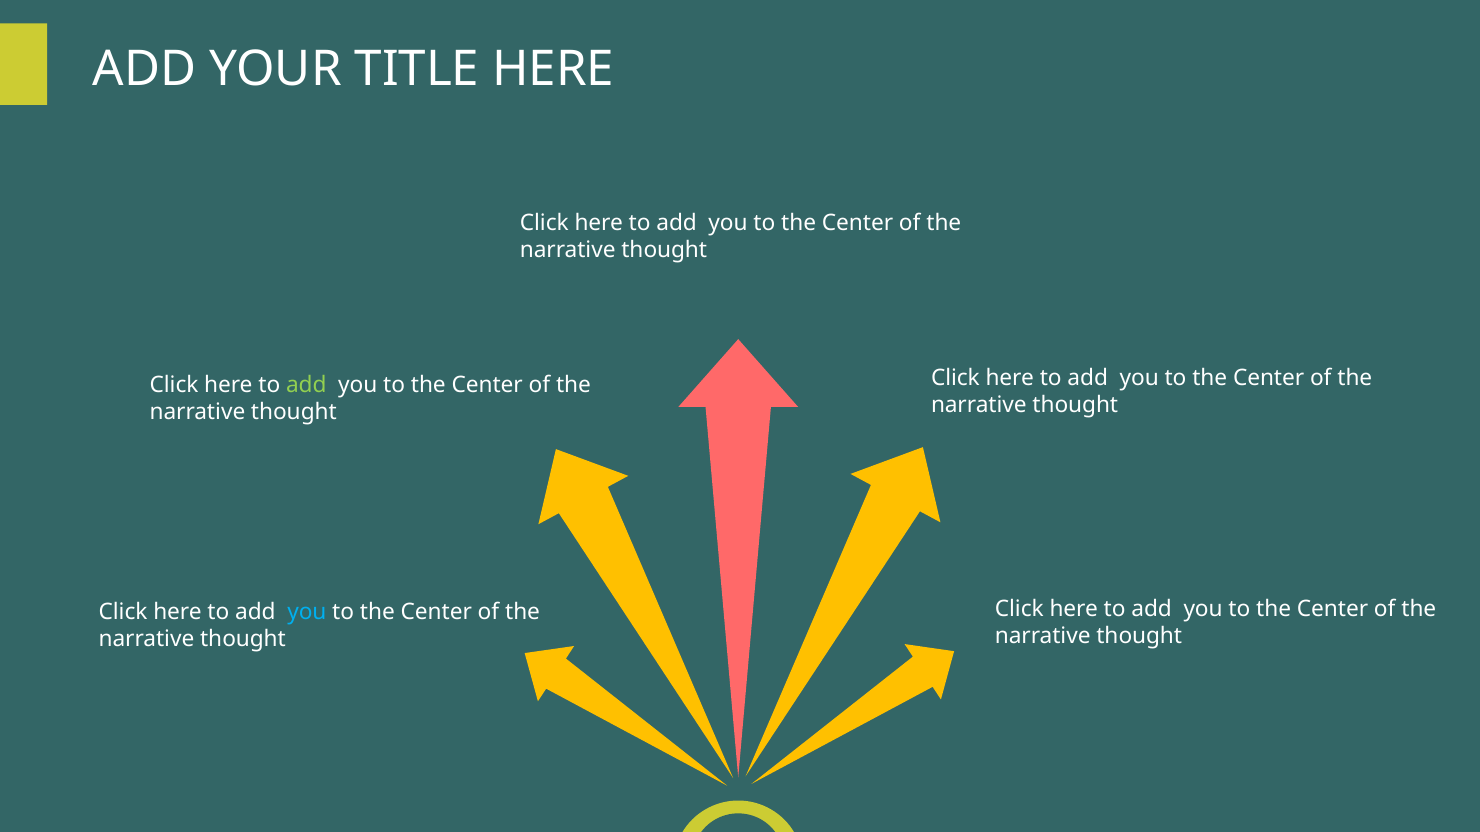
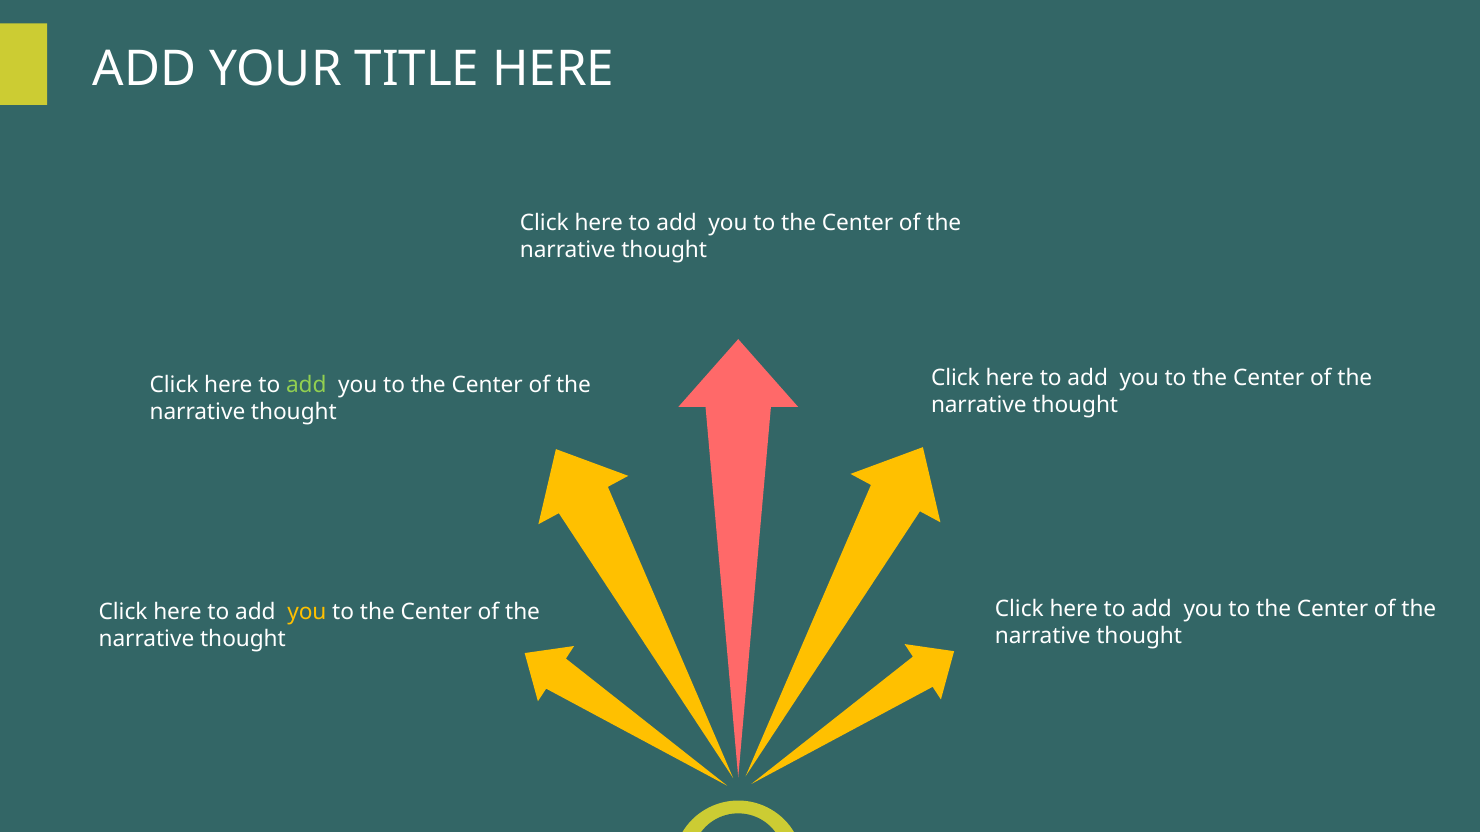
you colour: light blue -> yellow (307, 612)
